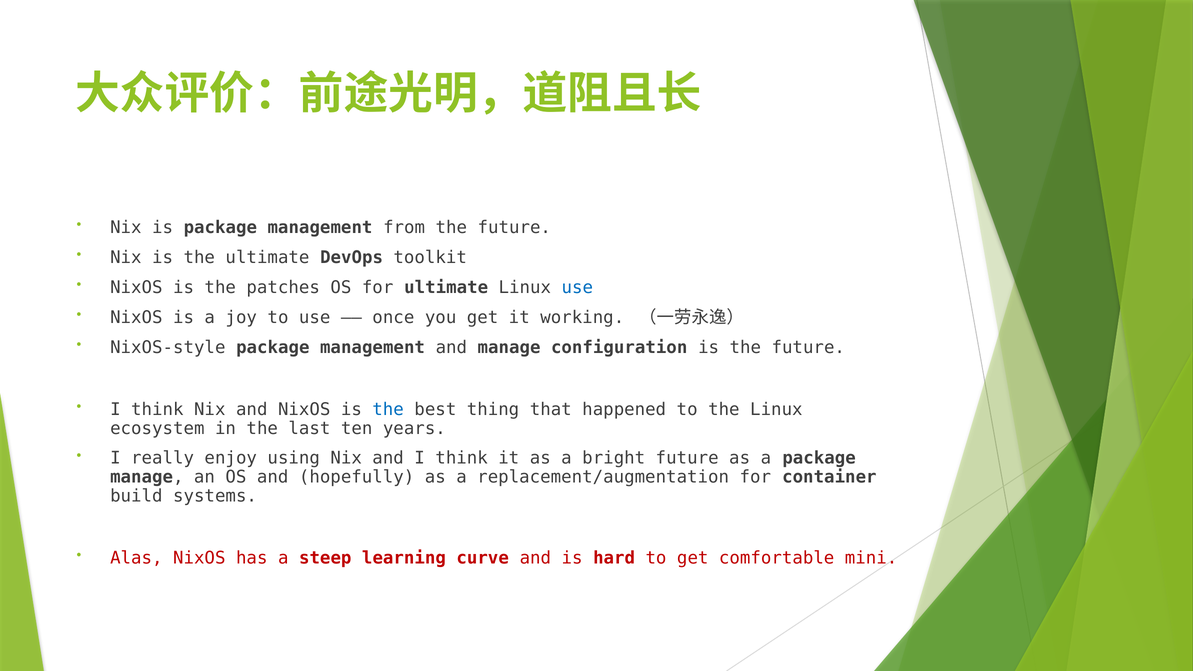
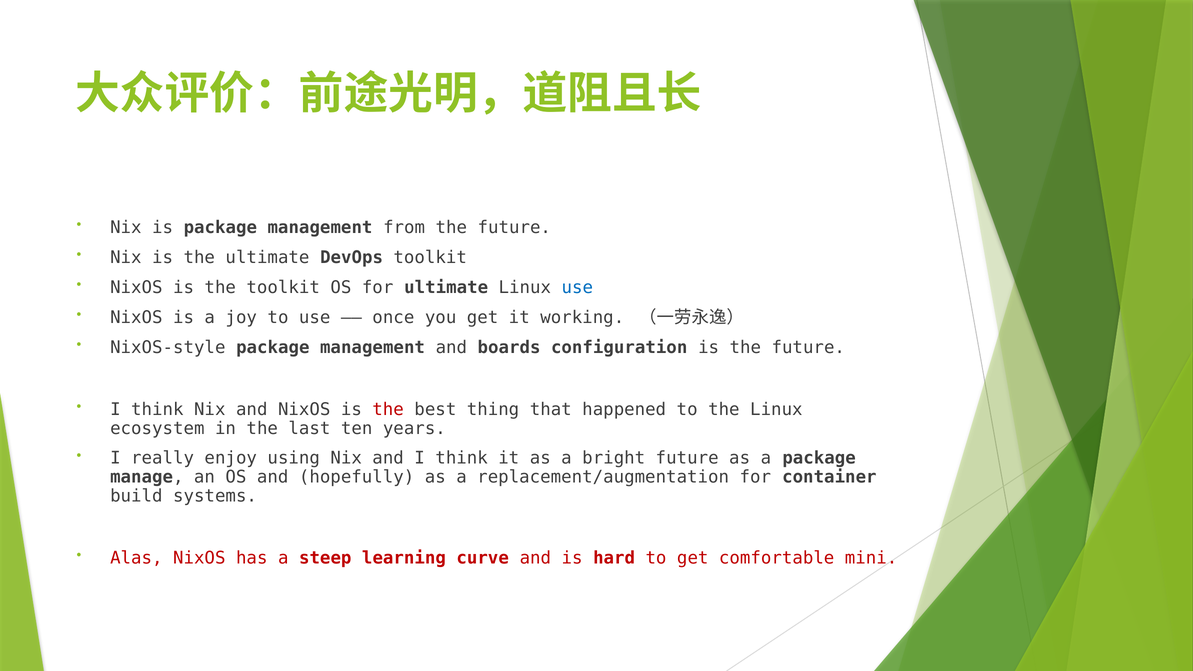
the patches: patches -> toolkit (283, 288)
and manage: manage -> boards (509, 347)
the colour: blue -> red (388, 410)
